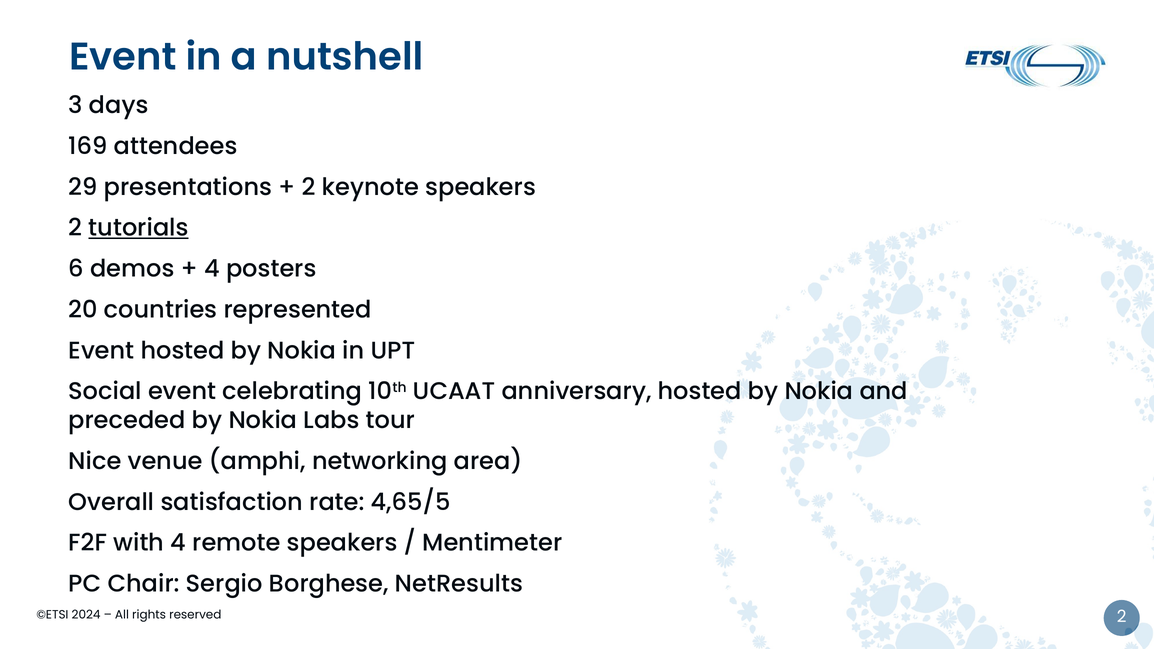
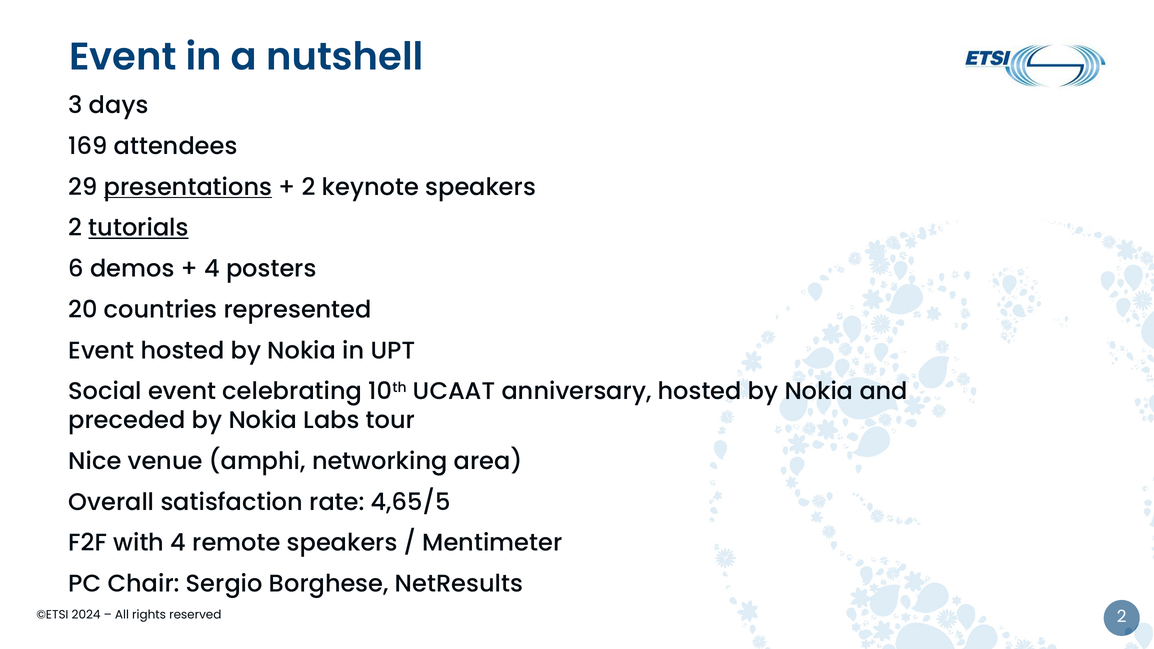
presentations underline: none -> present (188, 187)
